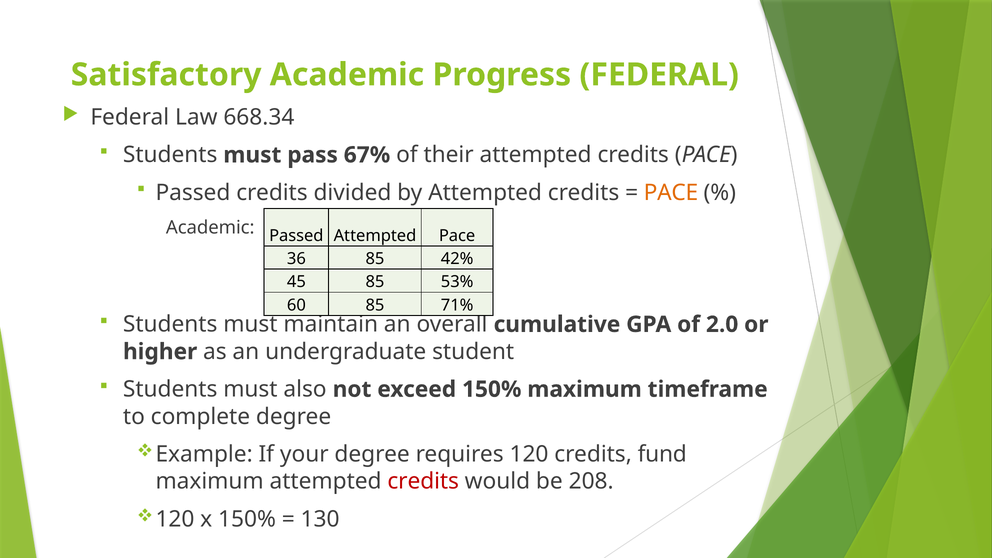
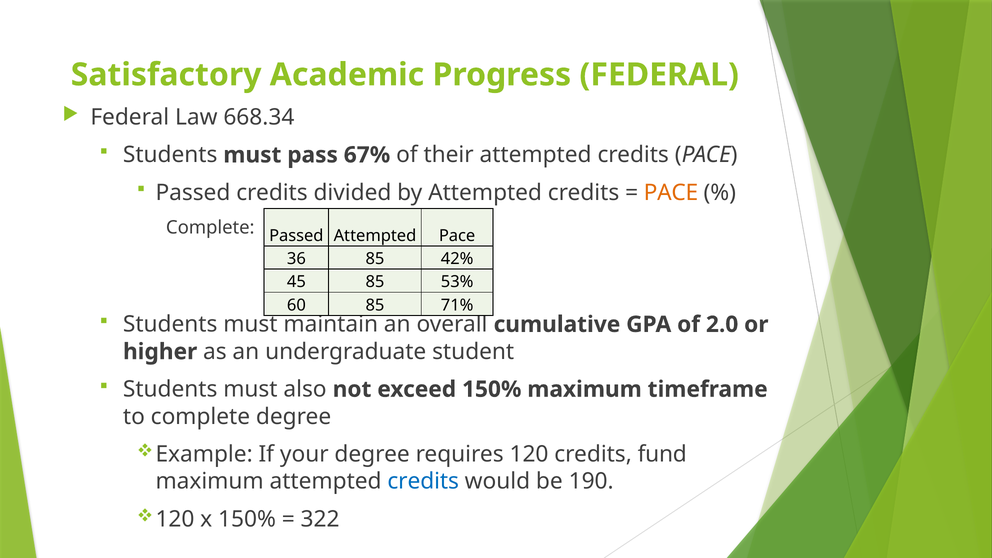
Academic: Academic -> Complete (210, 227)
credits colour: red -> blue (423, 481)
208: 208 -> 190 (591, 481)
130: 130 -> 322 (320, 519)
